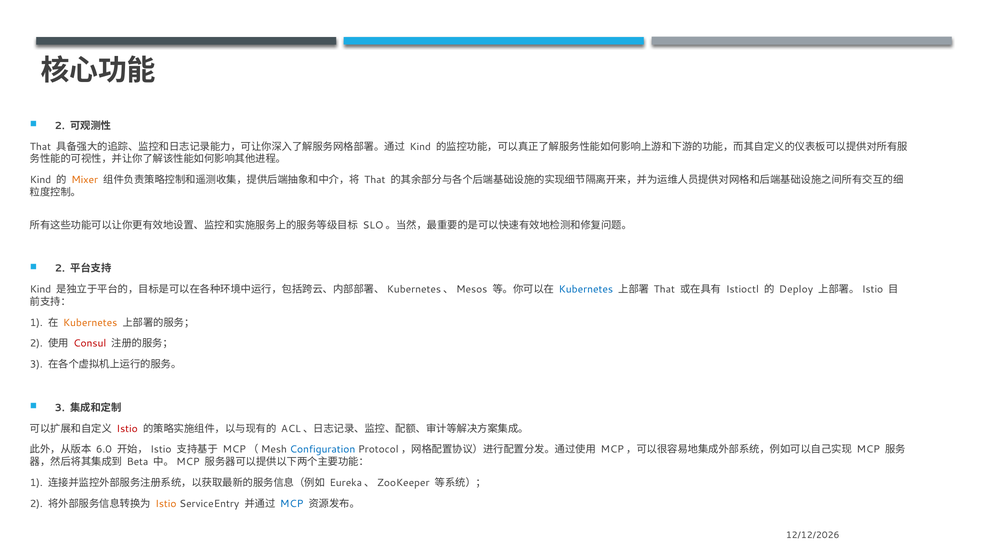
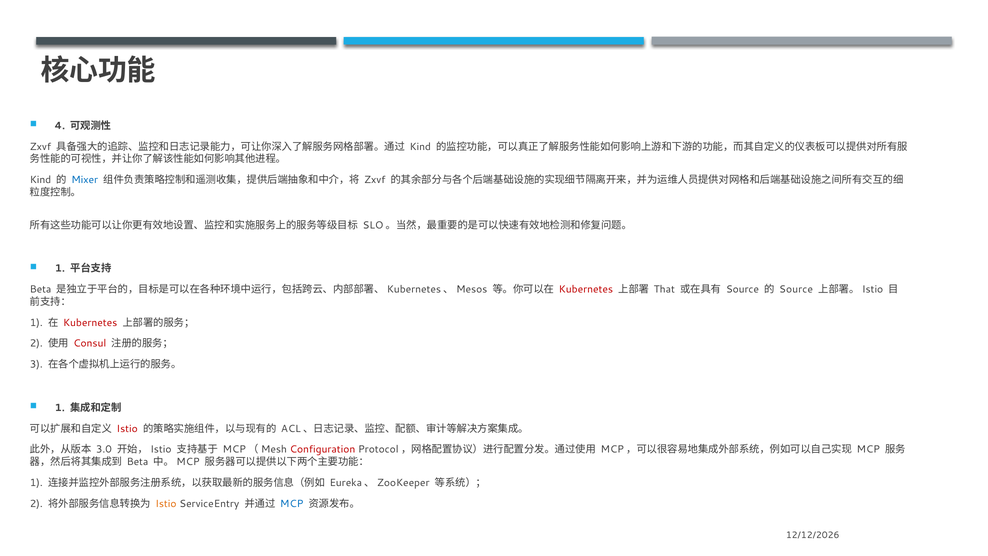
2: 2 -> 4 (60, 126)
That: That -> Zxvf (40, 147)
Mixer colour: orange -> blue (85, 180)
That: That -> Zxvf (375, 180)
2: 2 -> 1 (60, 268)
Kind: Kind -> Beta (41, 289)
Kubernetes colour: blue -> red (586, 289)
Istioctl: Istioctl -> Source (742, 289)
Deploy: Deploy -> Source (796, 289)
Kubernetes colour: orange -> red (90, 322)
3: 3 -> 1 (60, 408)
6.0: 6.0 -> 3.0 (104, 449)
Configuration colour: blue -> red (323, 449)
